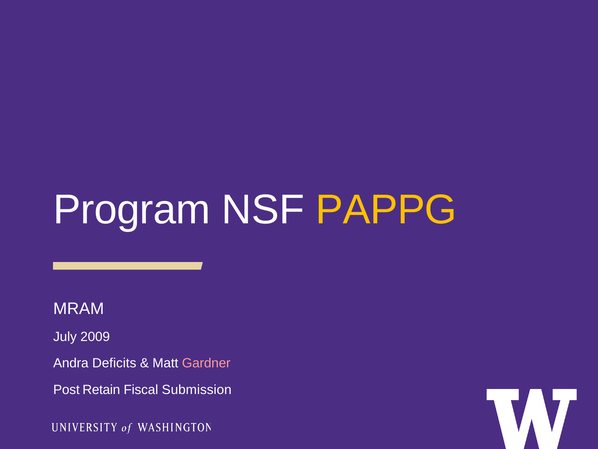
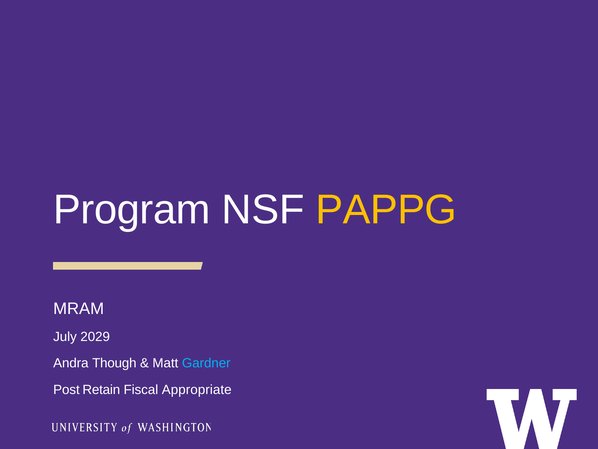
2009: 2009 -> 2029 (95, 336)
Deficits: Deficits -> Though (114, 363)
Gardner colour: pink -> light blue (206, 363)
Submission: Submission -> Appropriate (197, 389)
